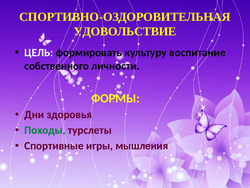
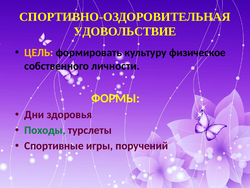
ЦЕЛЬ colour: white -> yellow (39, 52)
воспитание: воспитание -> физическое (197, 52)
мышления: мышления -> поручений (142, 146)
